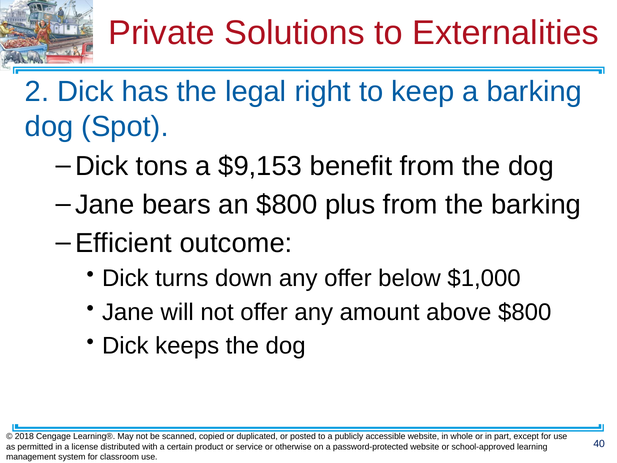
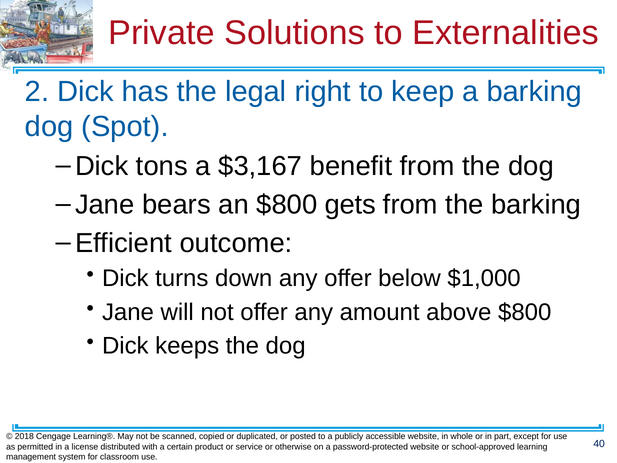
$9,153: $9,153 -> $3,167 (260, 166)
plus: plus -> gets (350, 204)
